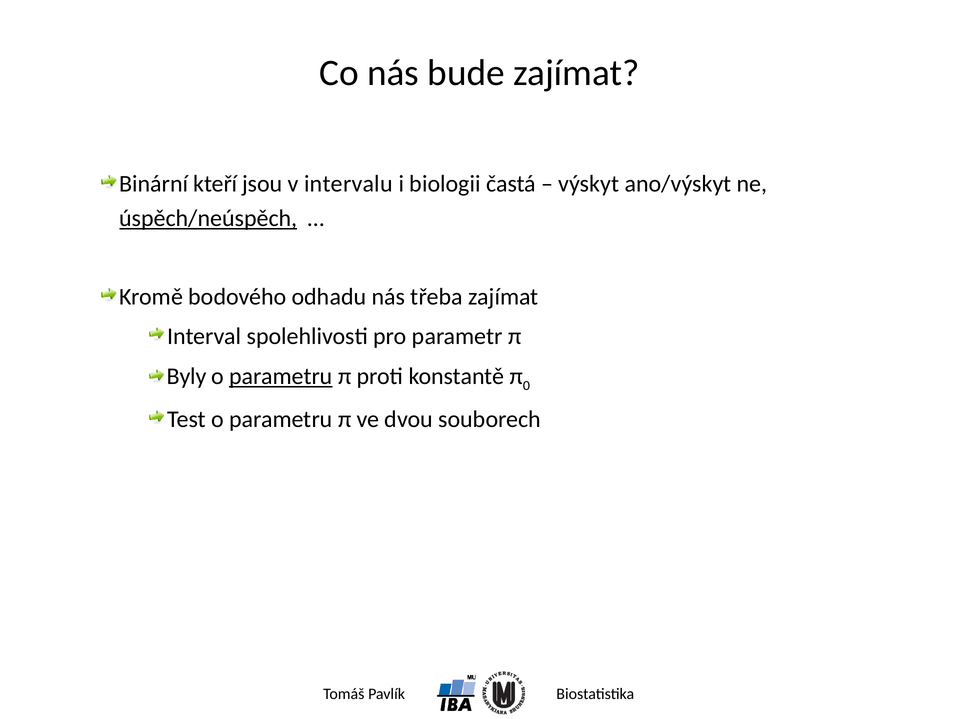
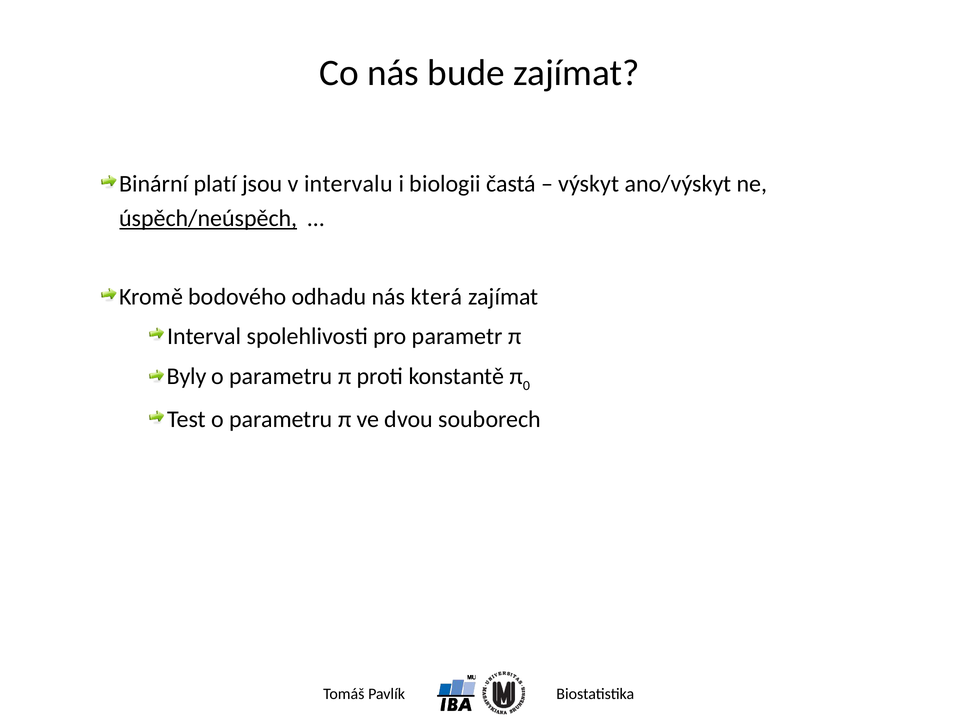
kteří: kteří -> platí (215, 184)
třeba: třeba -> která (437, 297)
parametru underline: present -> none (281, 376)
